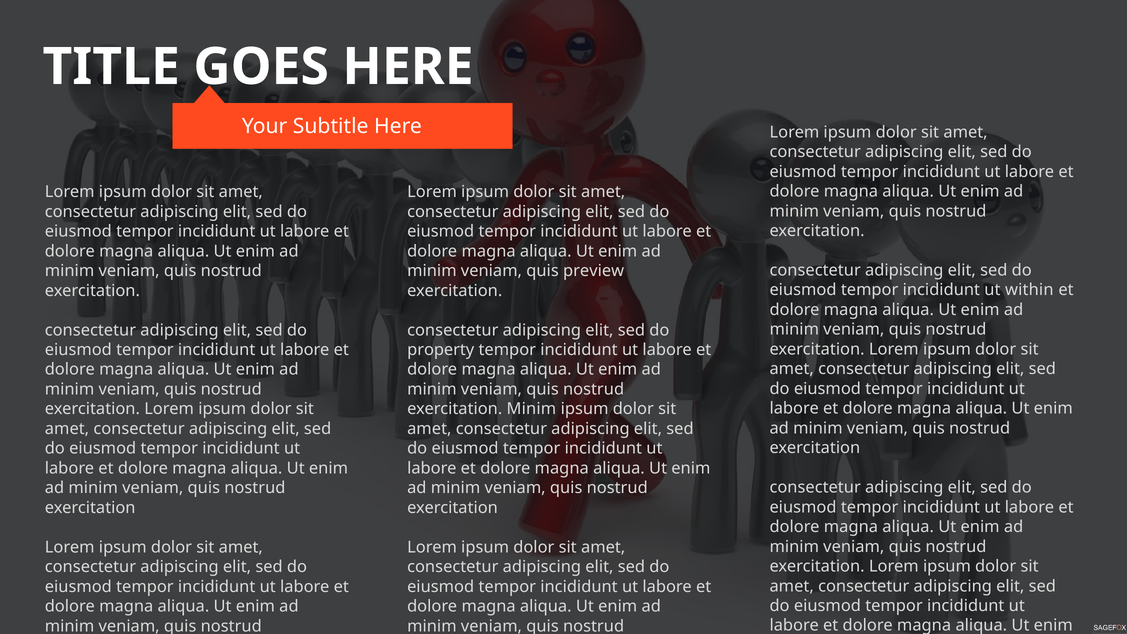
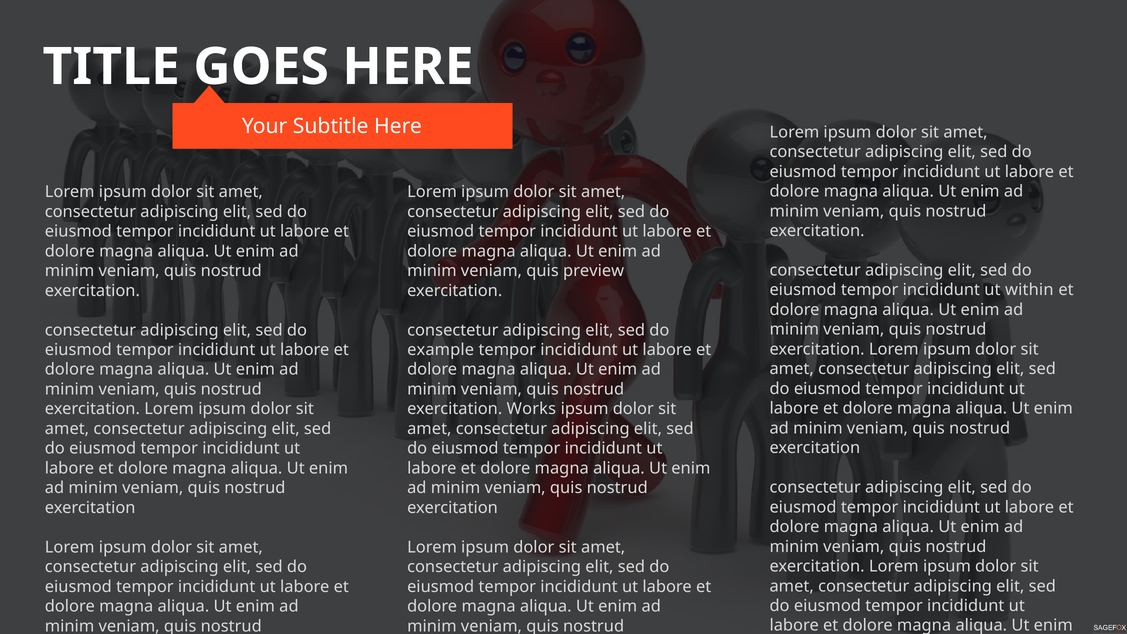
property: property -> example (441, 350)
exercitation Minim: Minim -> Works (531, 409)
